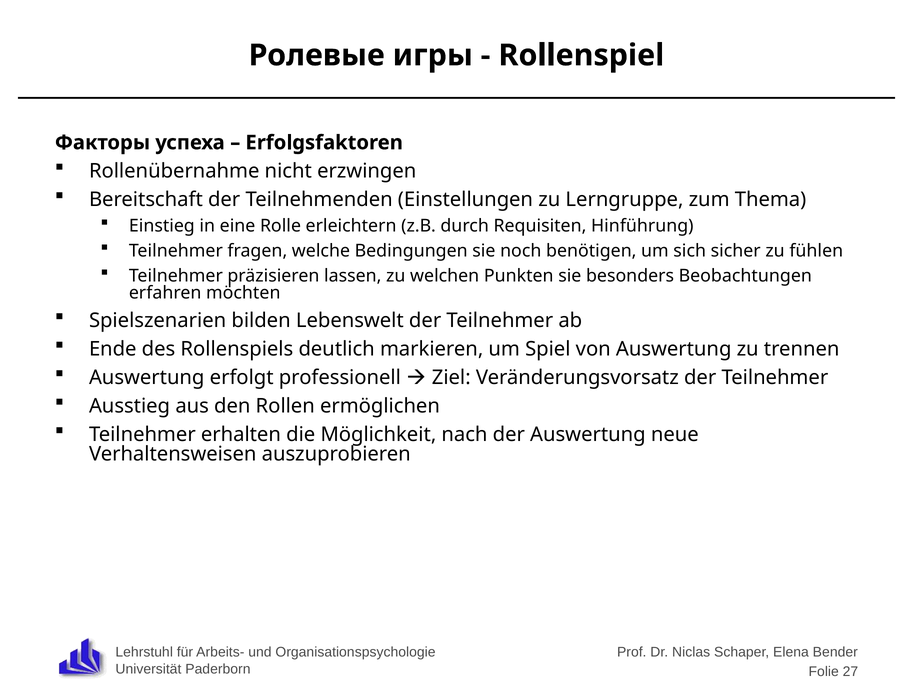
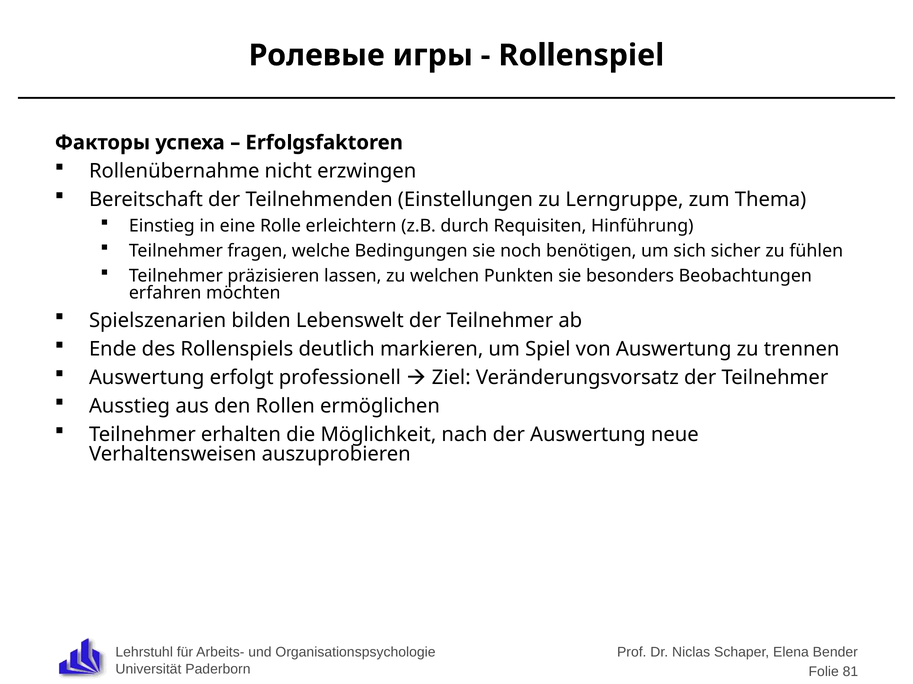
27: 27 -> 81 (850, 673)
